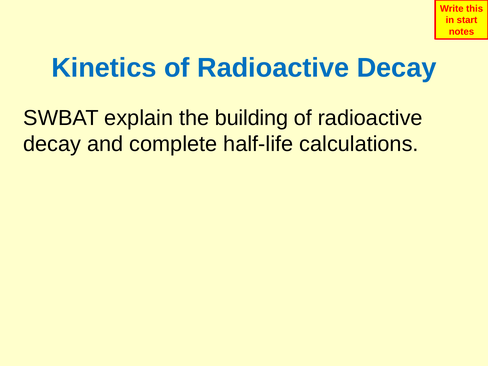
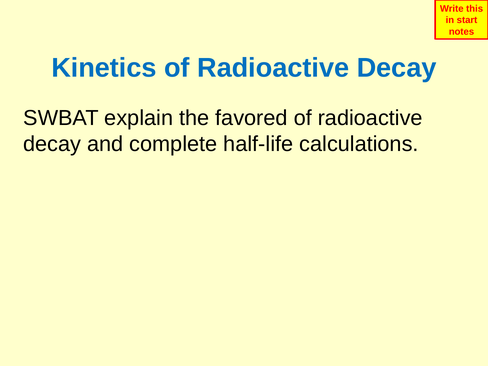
building: building -> favored (251, 118)
